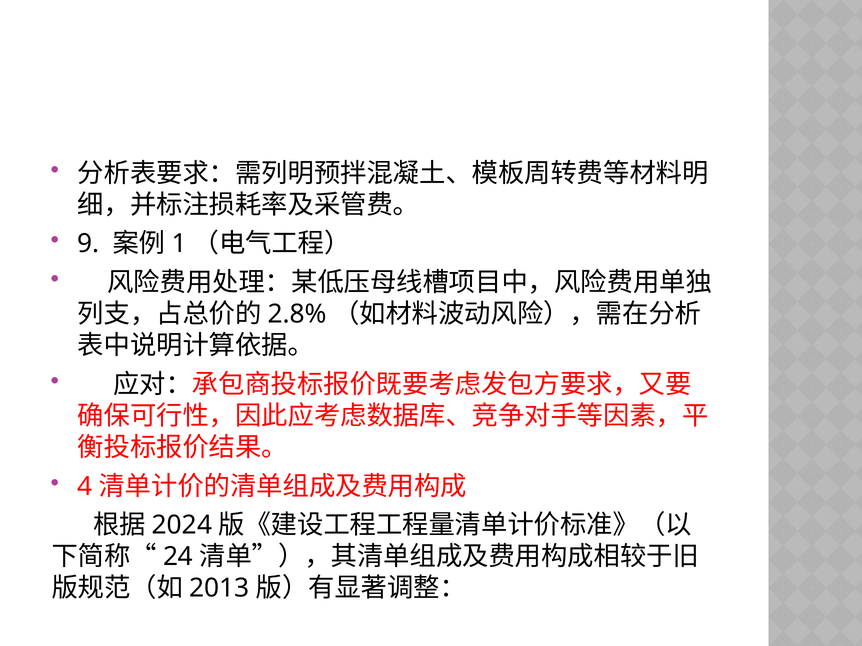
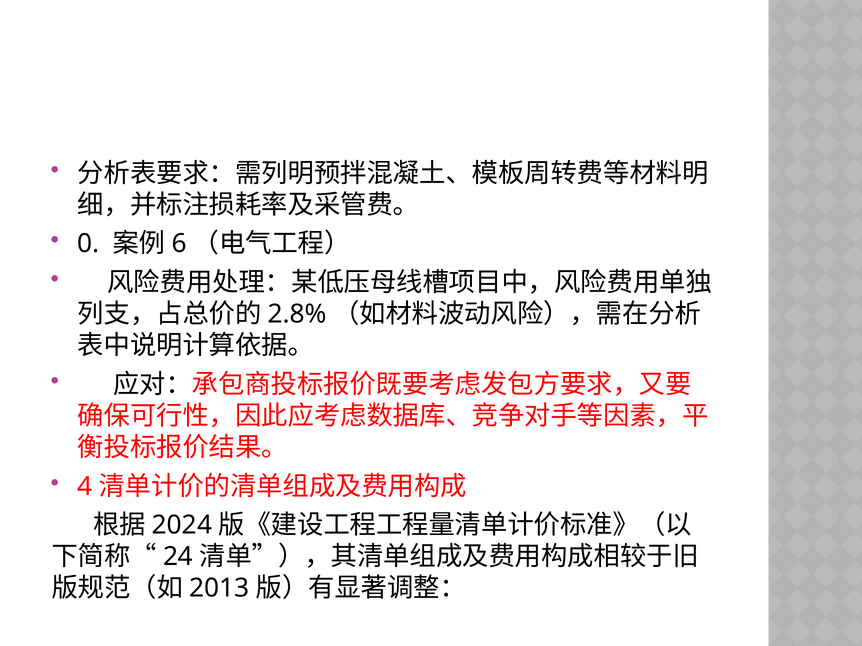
9: 9 -> 0 (88, 244)
1: 1 -> 6 (179, 244)
